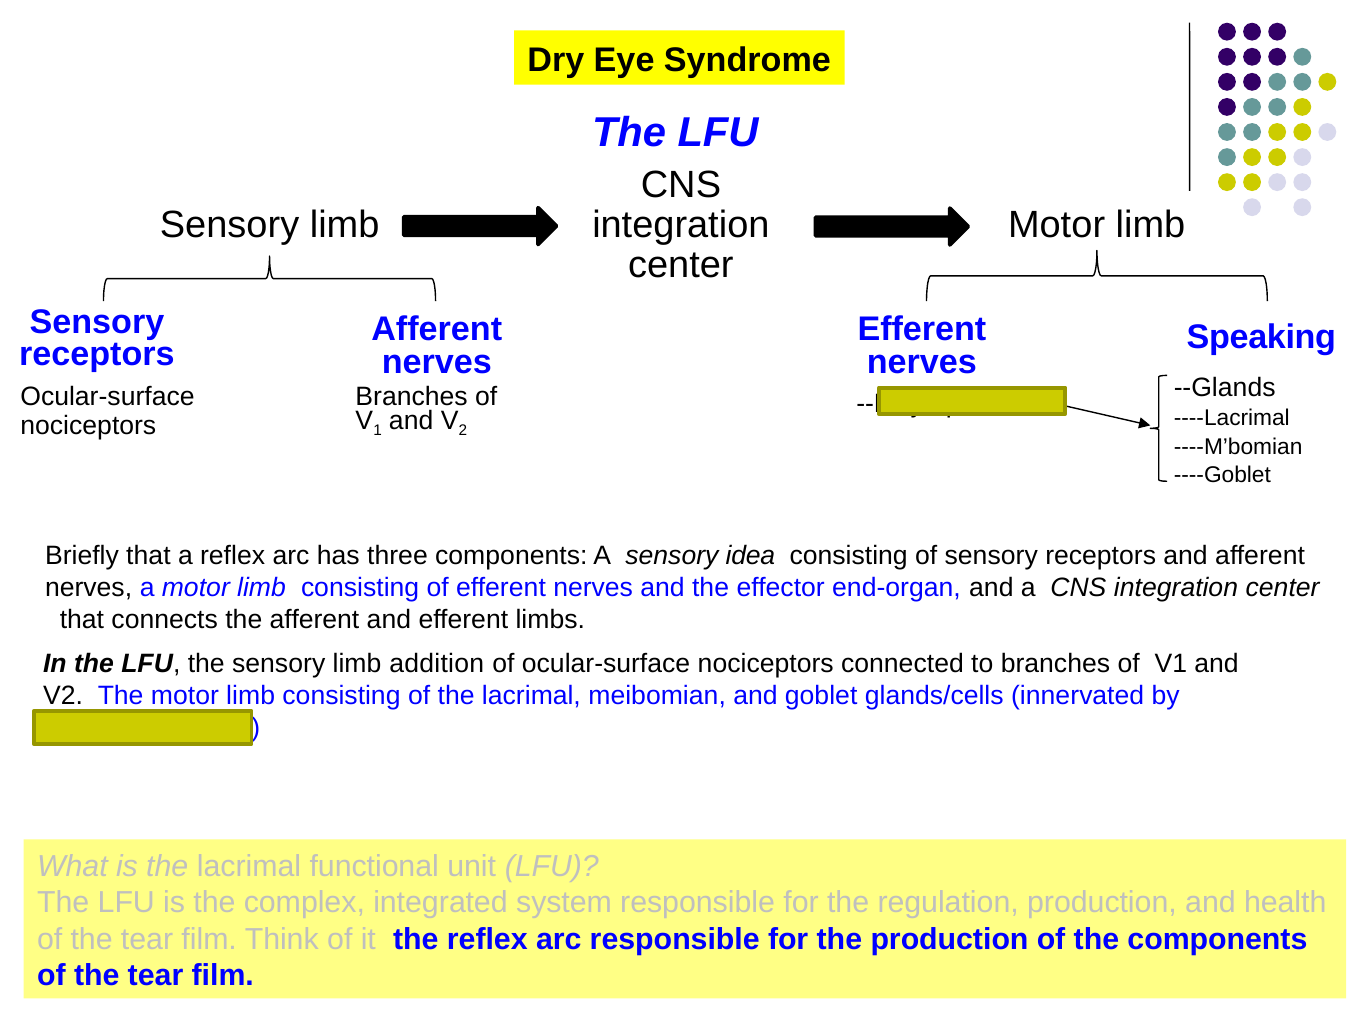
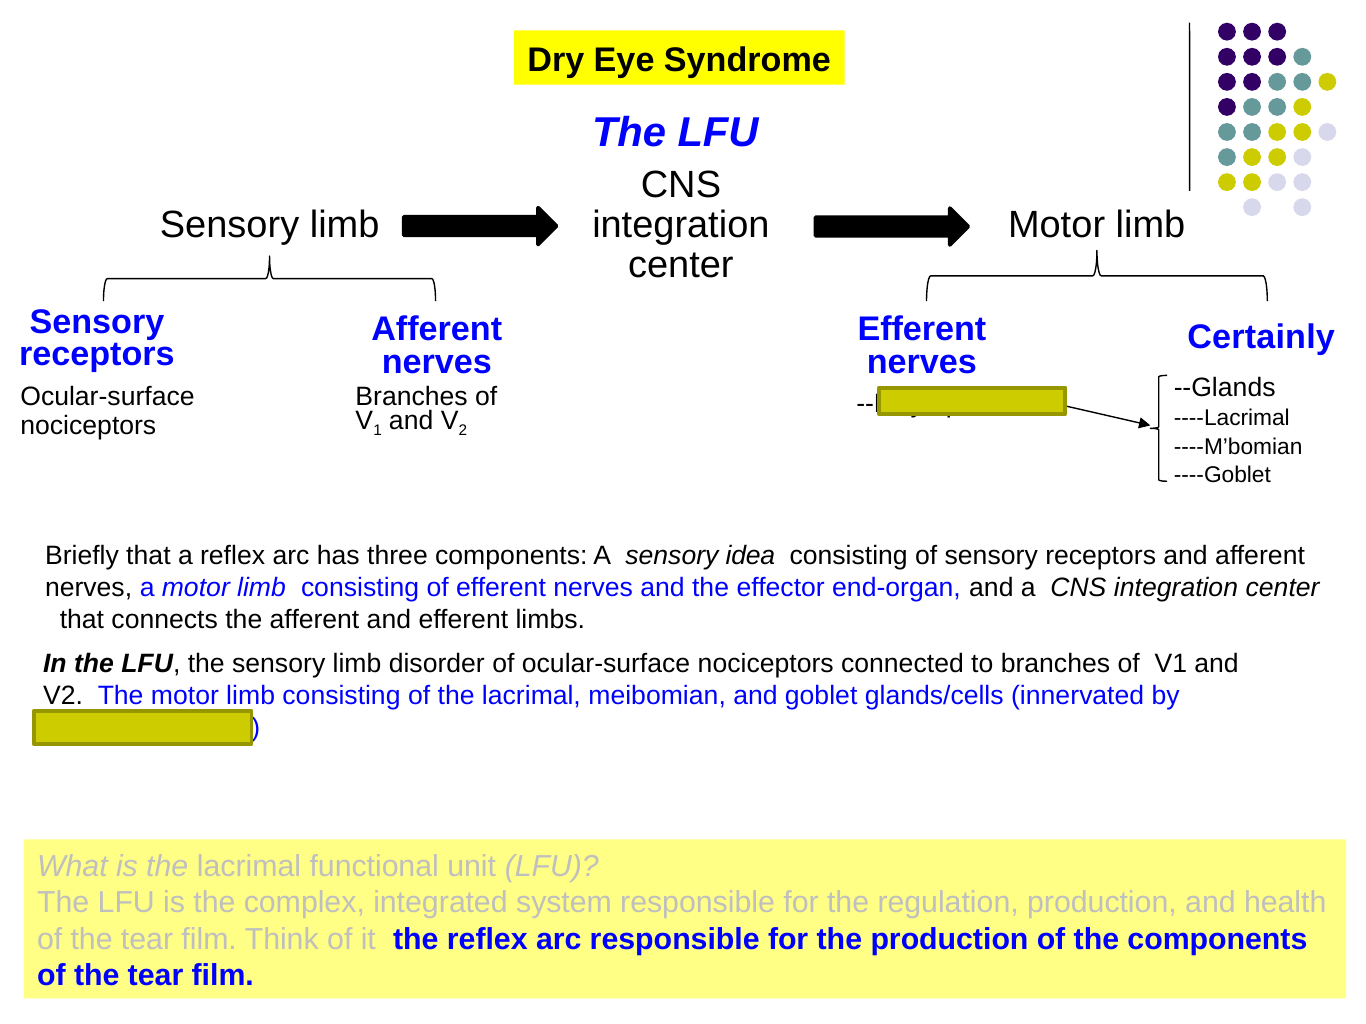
Speaking: Speaking -> Certainly (1261, 338)
addition: addition -> disorder (437, 664)
